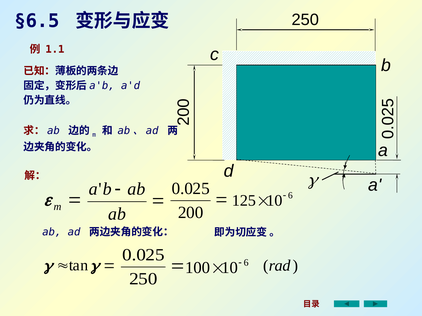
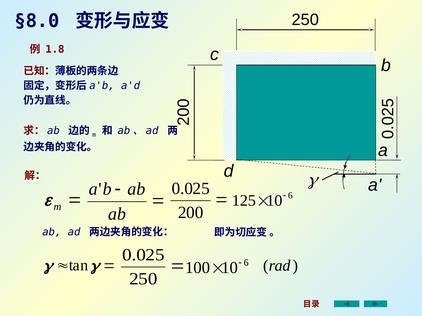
§6.5: §6.5 -> §8.0 (37, 21)
1.1: 1.1 -> 1.8 (55, 49)
